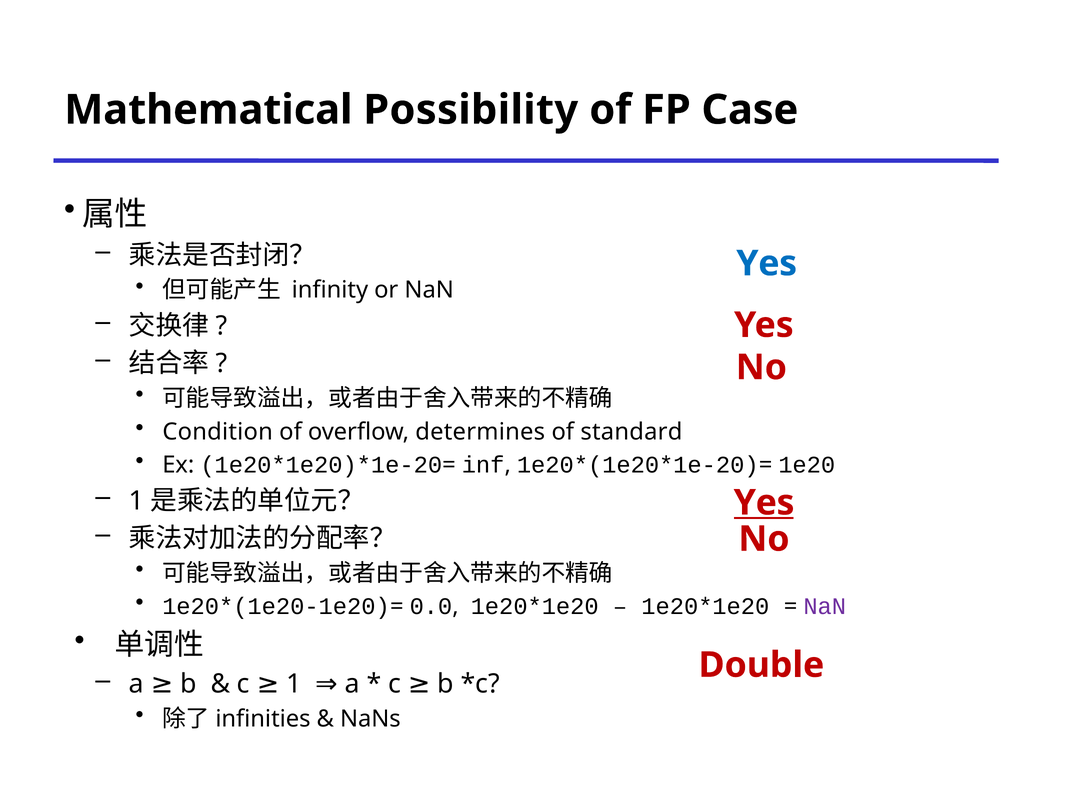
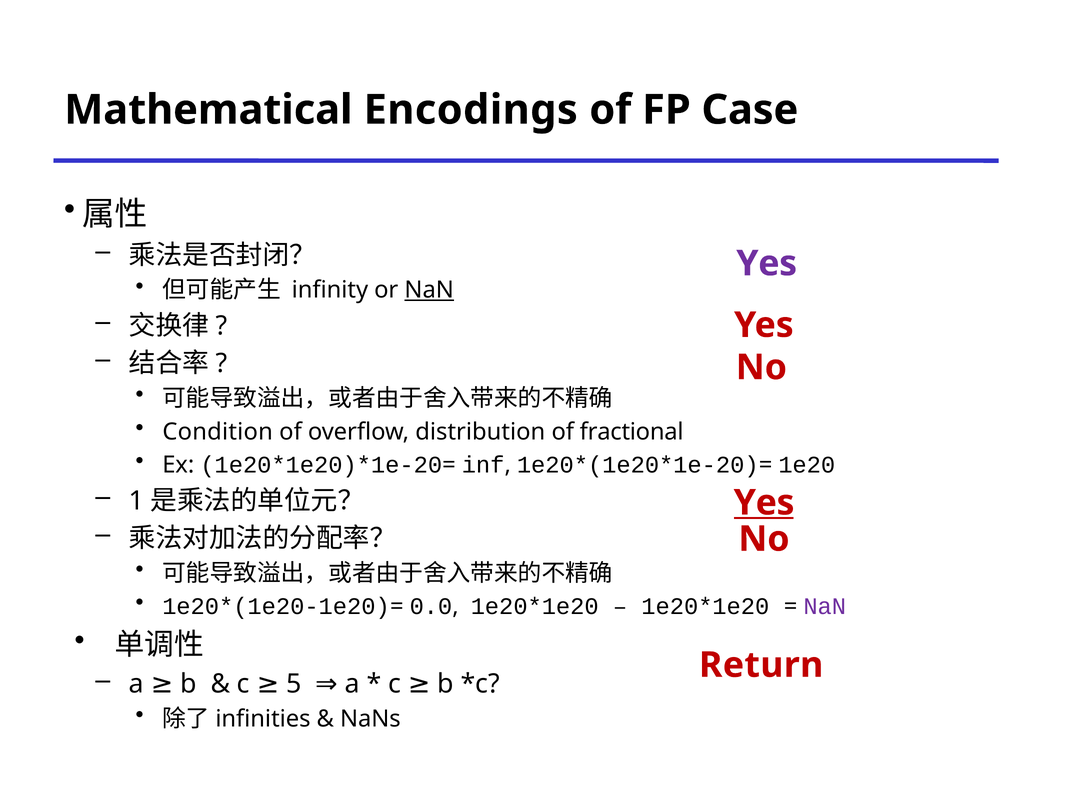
Possibility: Possibility -> Encodings (471, 110)
Yes colour: blue -> purple (767, 263)
NaN underline: none -> present (429, 290)
determines: determines -> distribution (480, 431)
standard: standard -> fractional (632, 431)
Double: Double -> Return (761, 665)
1: 1 -> 5 (294, 684)
